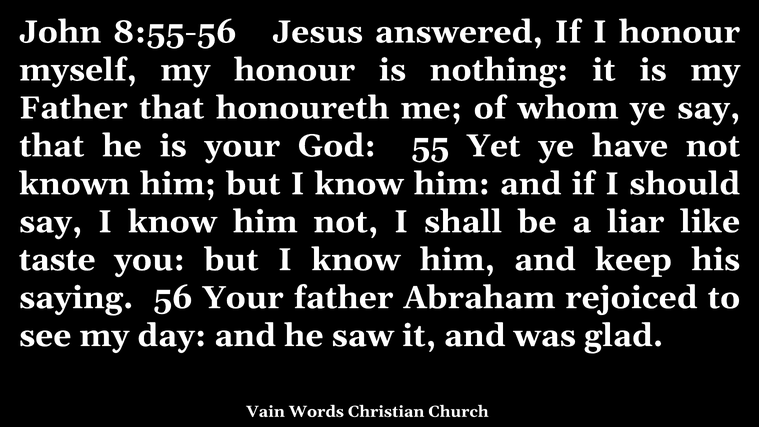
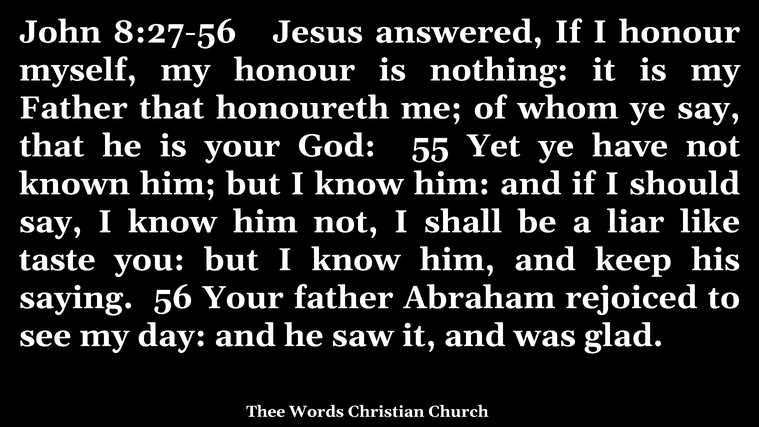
8:55-56: 8:55-56 -> 8:27-56 (175, 32)
Vain: Vain -> Thee (266, 412)
